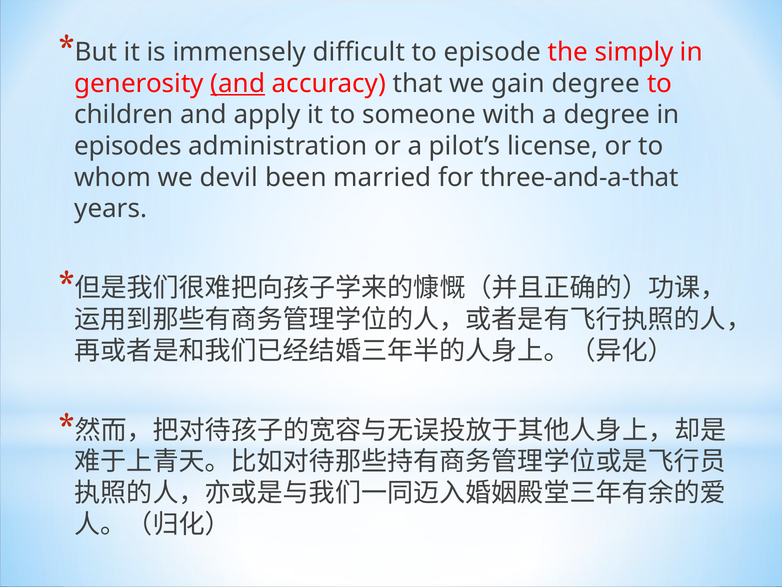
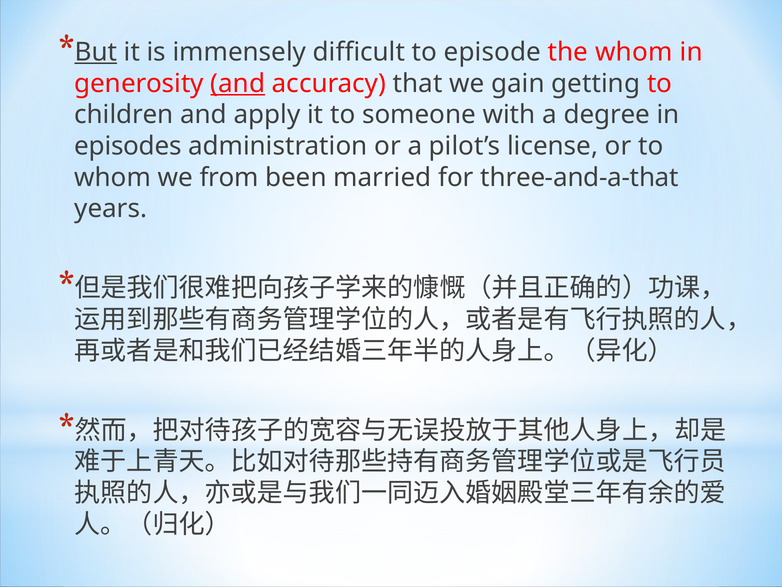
But underline: none -> present (96, 52)
the simply: simply -> whom (634, 52)
gain degree: degree -> getting (596, 83)
devil: devil -> from (229, 177)
